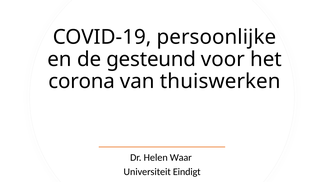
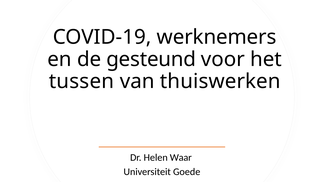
persoonlijke: persoonlijke -> werknemers (217, 37)
corona: corona -> tussen (81, 82)
Eindigt: Eindigt -> Goede (187, 172)
